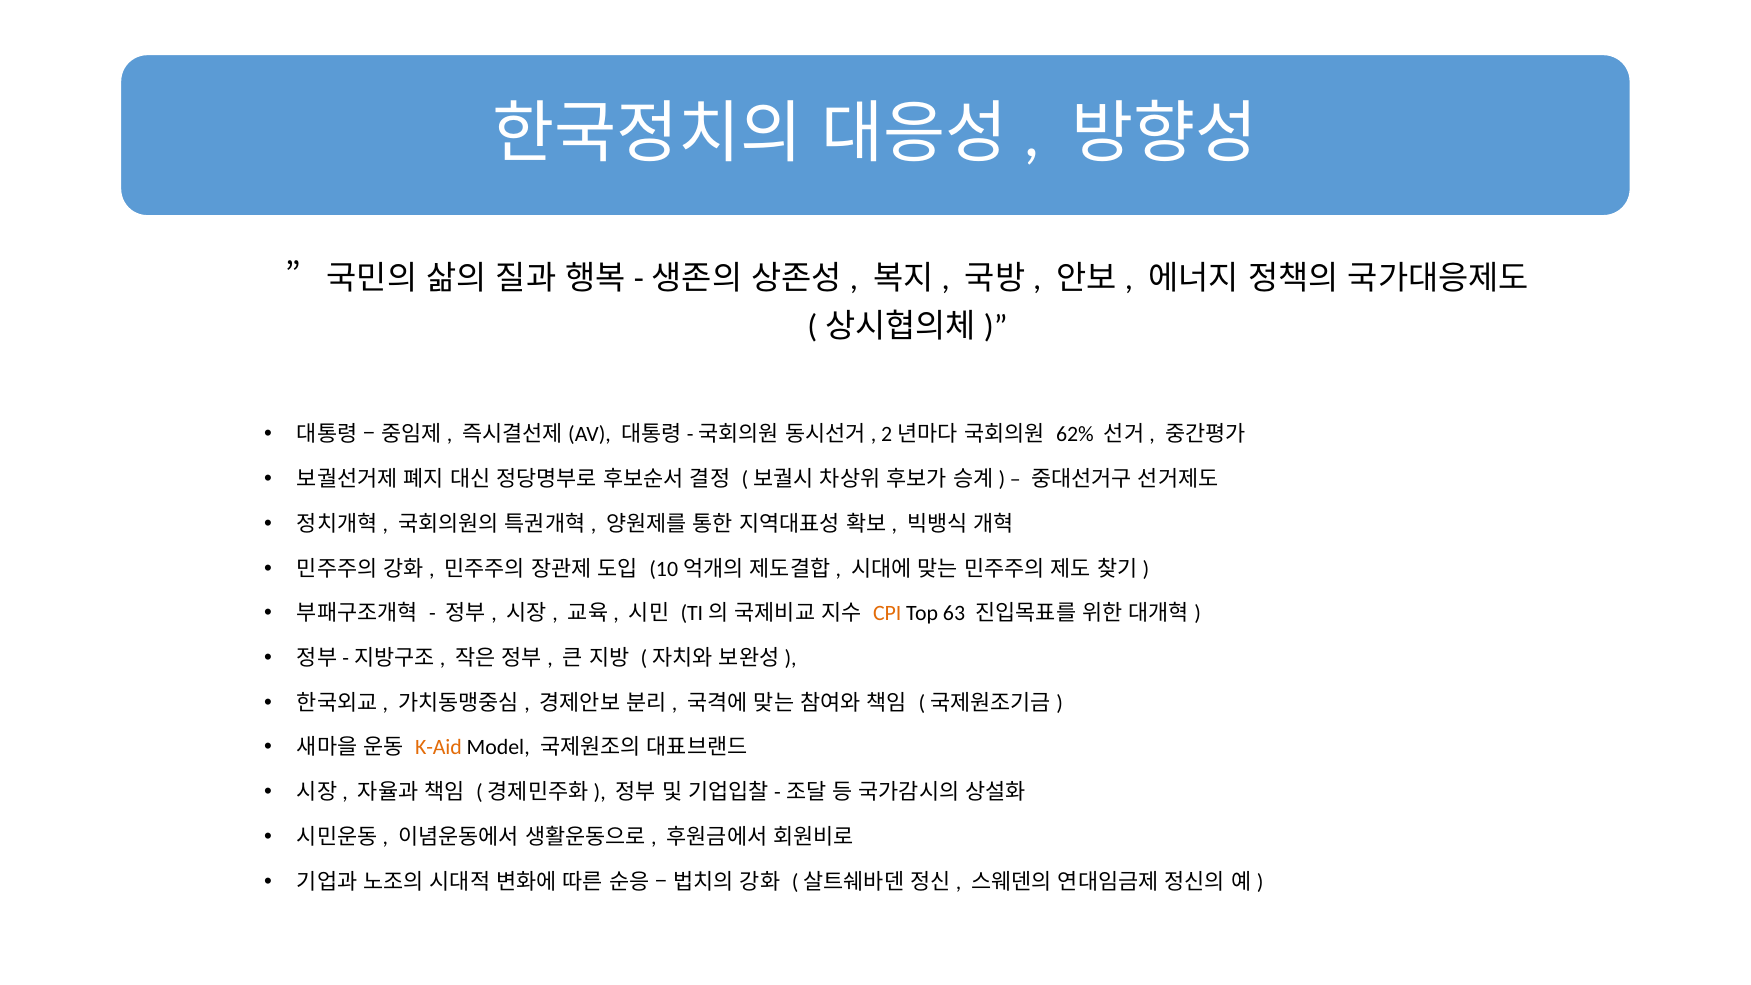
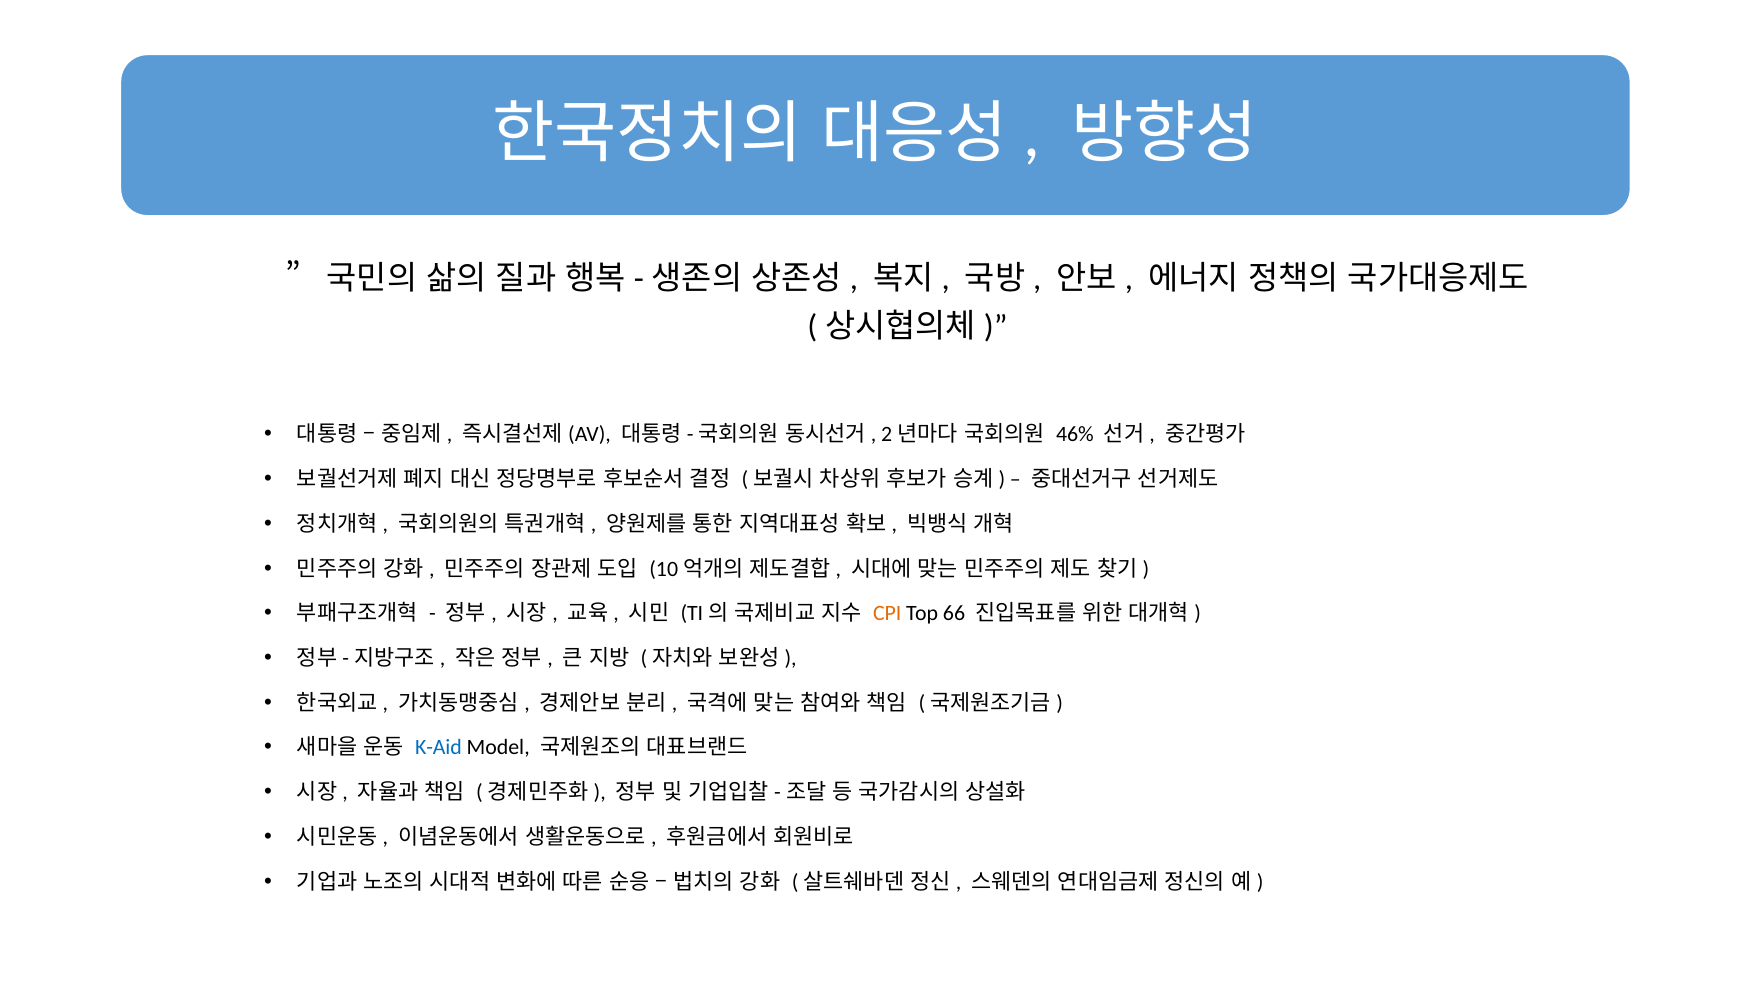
62%: 62% -> 46% (1075, 435)
63: 63 -> 66 (954, 613)
K-Aid colour: orange -> blue (438, 748)
